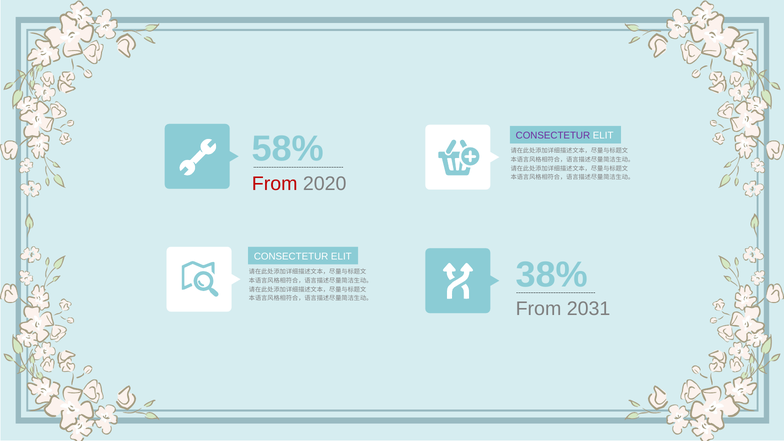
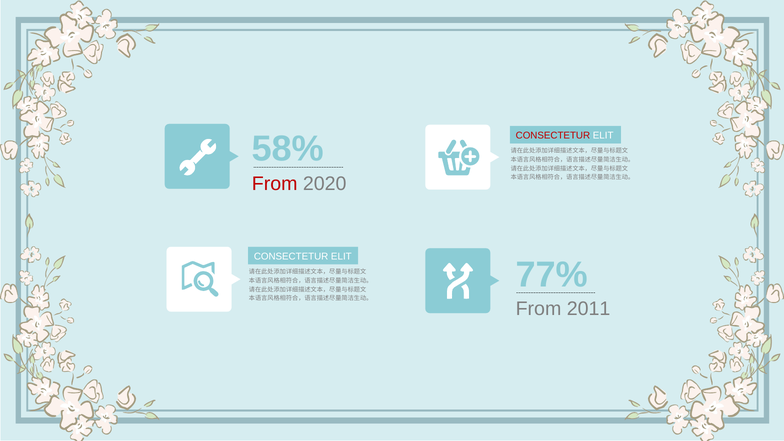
CONSECTETUR colour: purple -> red (553, 135)
38%: 38% -> 77% (552, 275)
2031: 2031 -> 2011 (589, 309)
